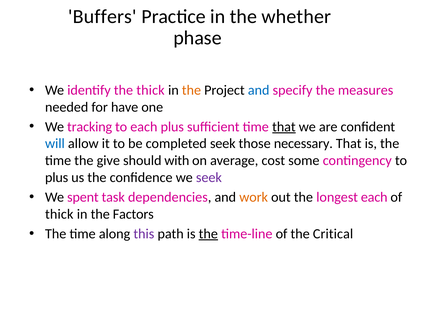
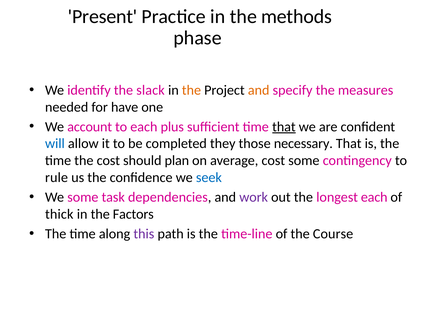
Buffers: Buffers -> Present (103, 16)
whether: whether -> methods (297, 16)
the thick: thick -> slack (150, 90)
and colour: blue -> orange (259, 90)
tracking: tracking -> account (90, 127)
completed seek: seek -> they (223, 144)
the give: give -> cost (108, 161)
with: with -> plan (177, 161)
plus: plus -> rule (57, 178)
seek colour: purple -> blue (209, 178)
We spent: spent -> some (83, 197)
work colour: orange -> purple (254, 197)
the underline: present -> none (208, 234)
Critical: Critical -> Course (333, 234)
